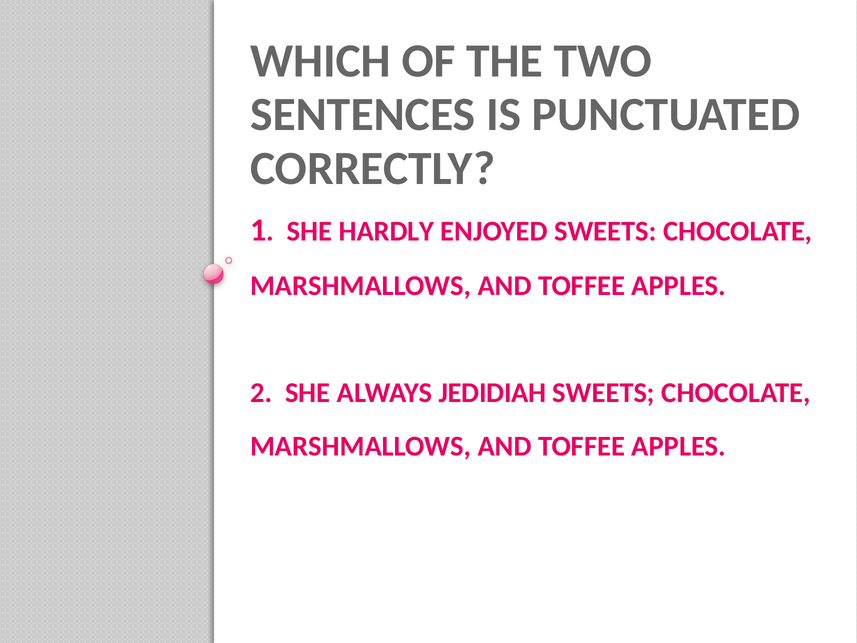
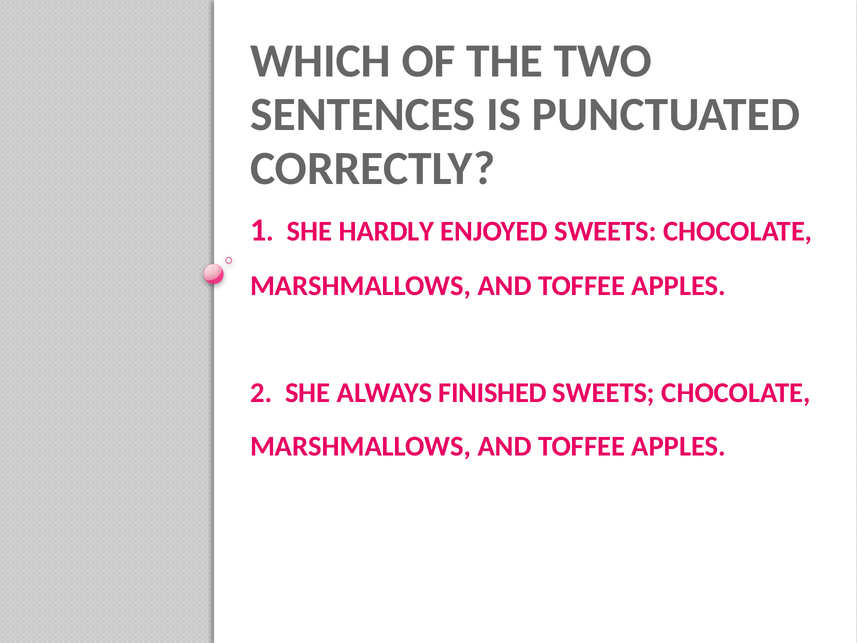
JEDIDIAH: JEDIDIAH -> FINISHED (492, 393)
